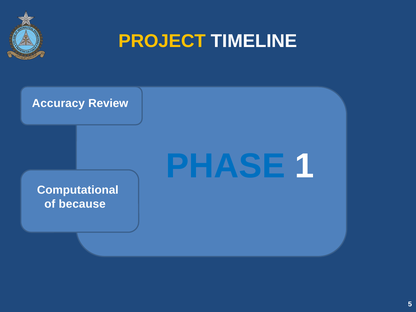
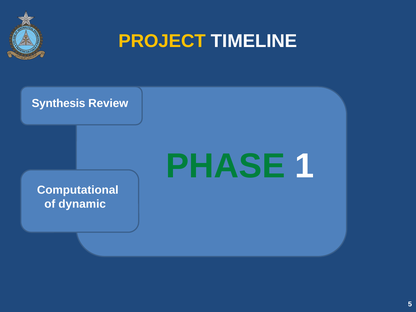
Accuracy: Accuracy -> Synthesis (59, 103)
PHASE colour: blue -> green (225, 166)
because: because -> dynamic (82, 204)
